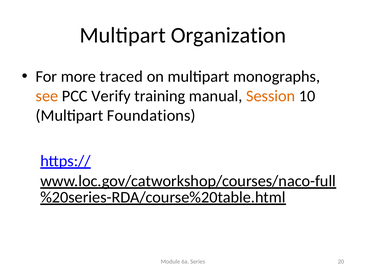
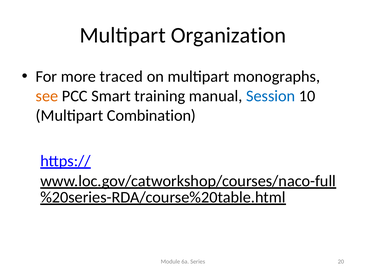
Verify: Verify -> Smart (111, 96)
Session colour: orange -> blue (271, 96)
Foundations: Foundations -> Combination (151, 116)
